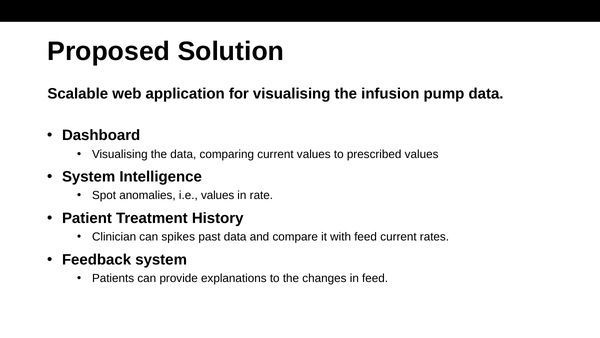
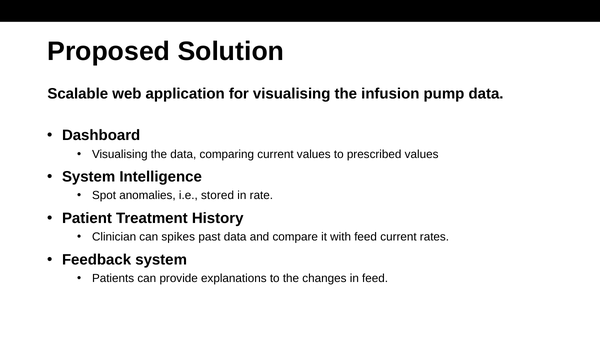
i.e values: values -> stored (218, 195)
